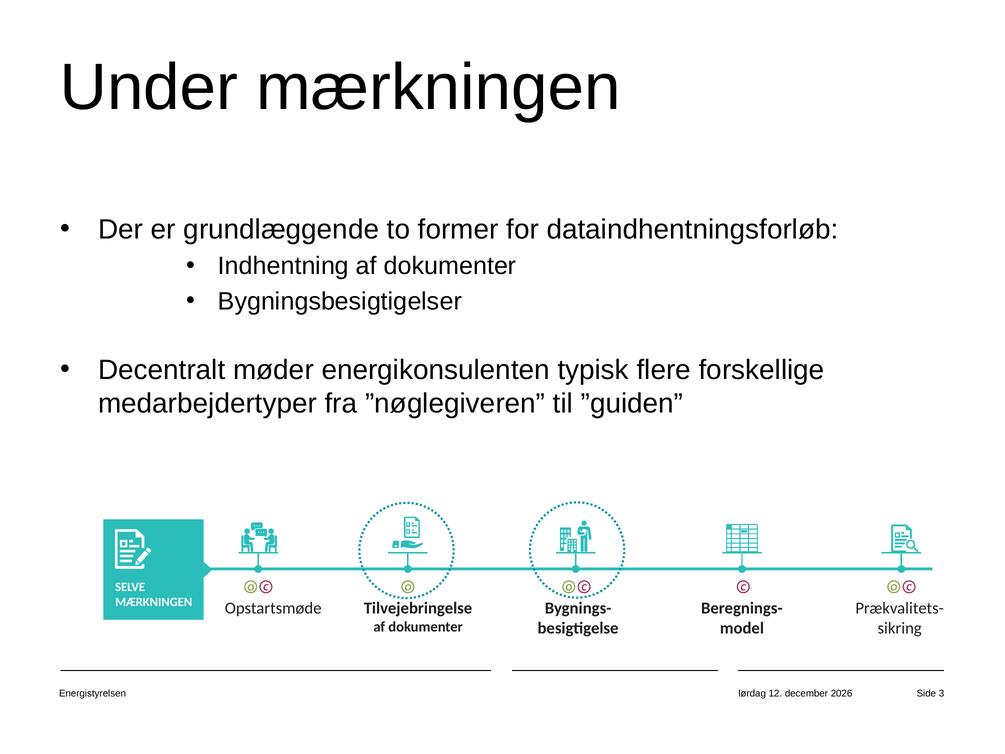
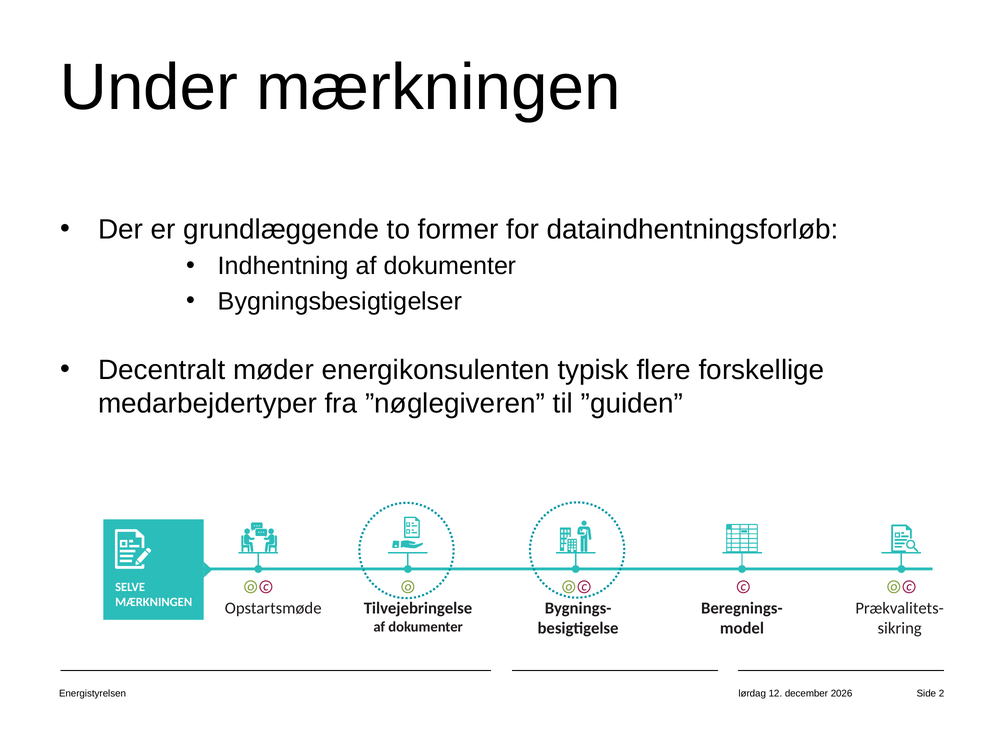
3: 3 -> 2 (942, 693)
